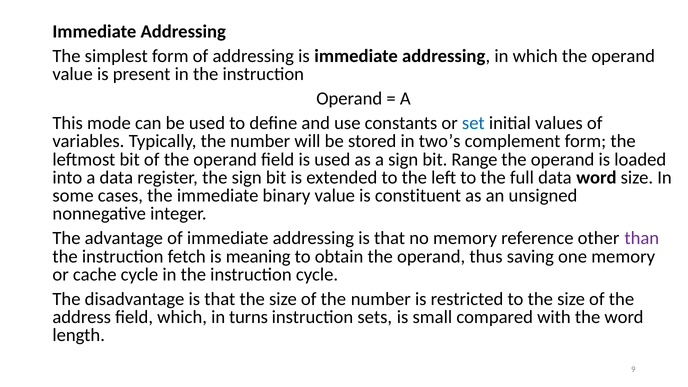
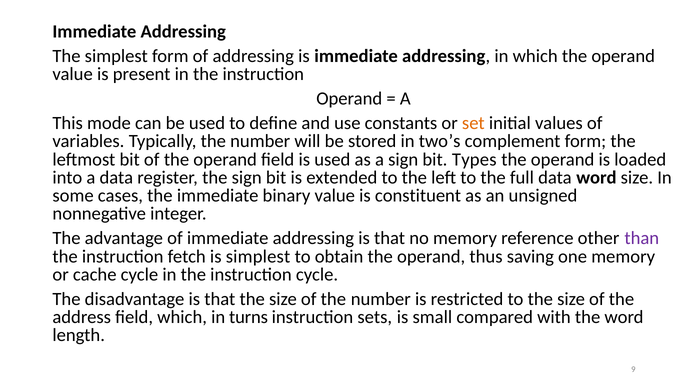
set colour: blue -> orange (473, 123)
Range: Range -> Types (474, 159)
is meaning: meaning -> simplest (258, 256)
